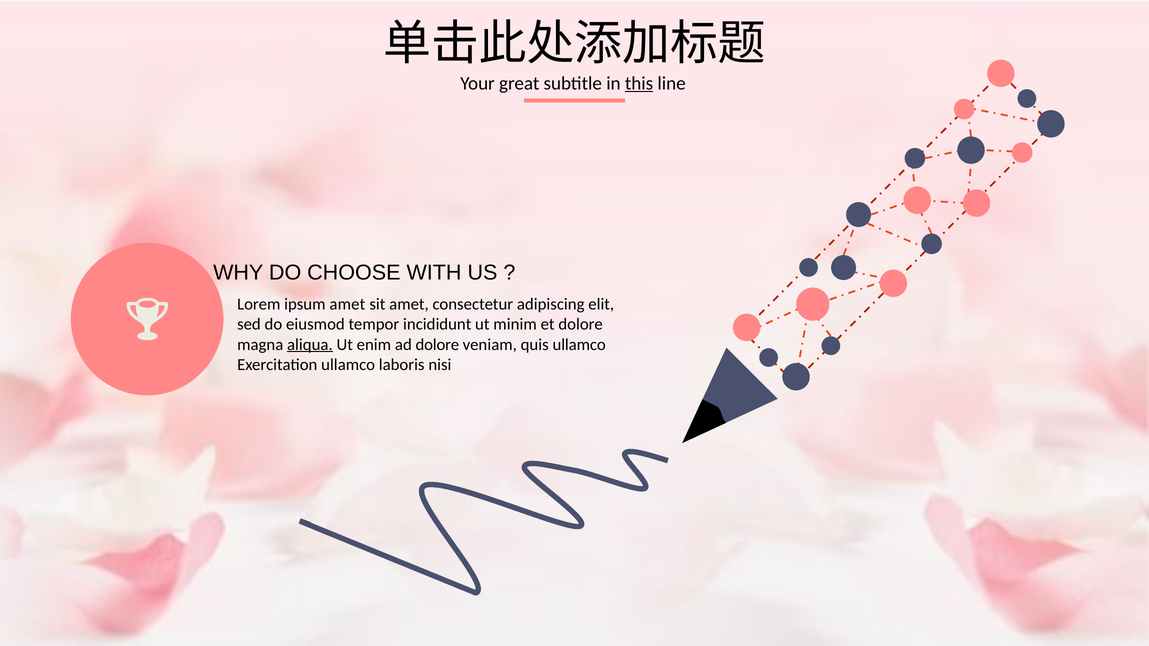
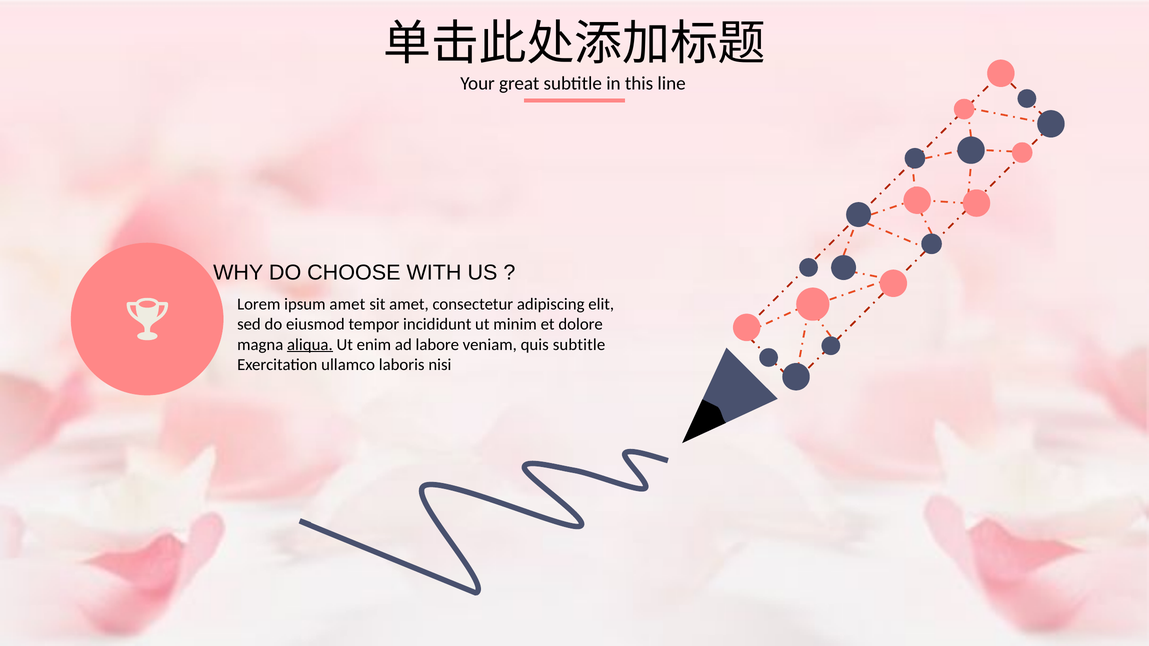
this underline: present -> none (639, 83)
ad dolore: dolore -> labore (437, 345)
quis ullamco: ullamco -> subtitle (579, 345)
